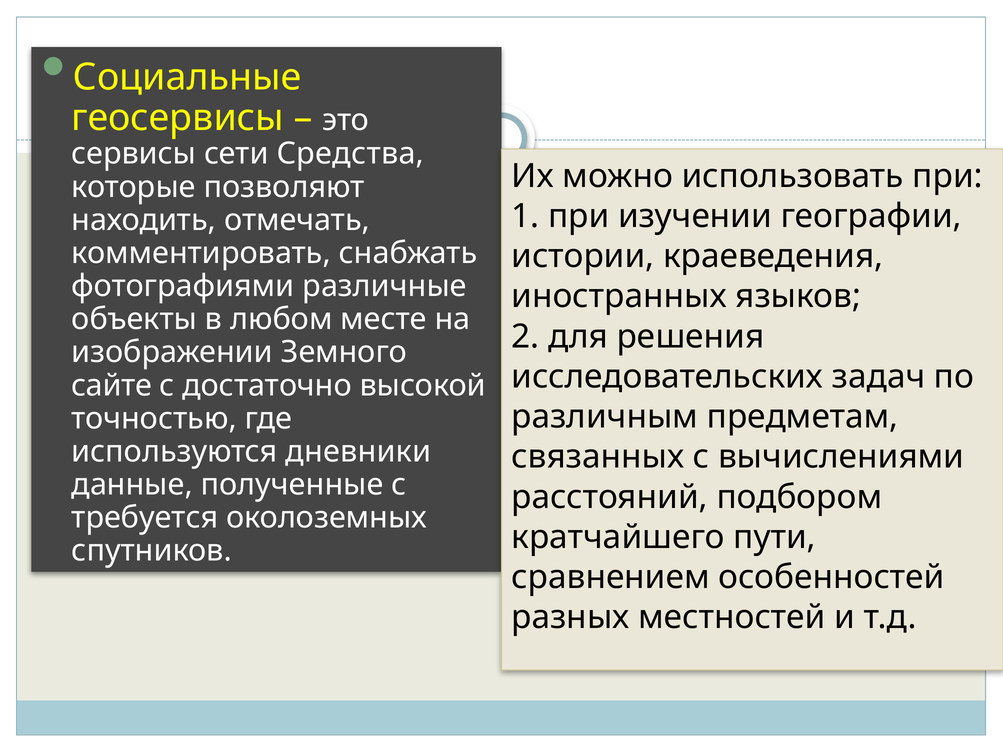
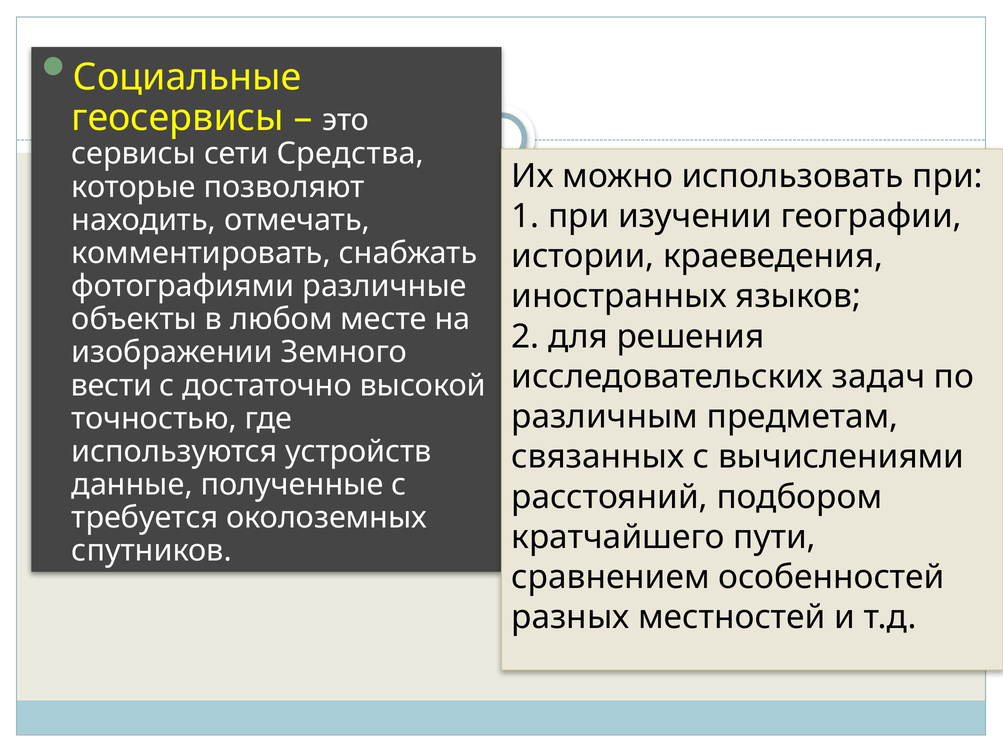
сайте: сайте -> вести (112, 386)
дневники: дневники -> устройств (358, 452)
